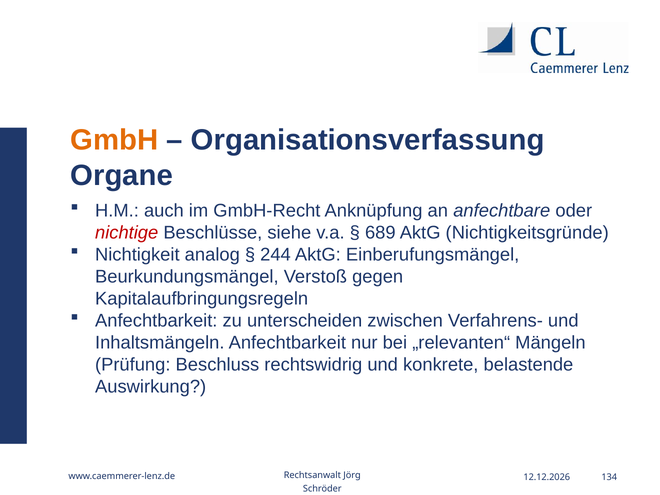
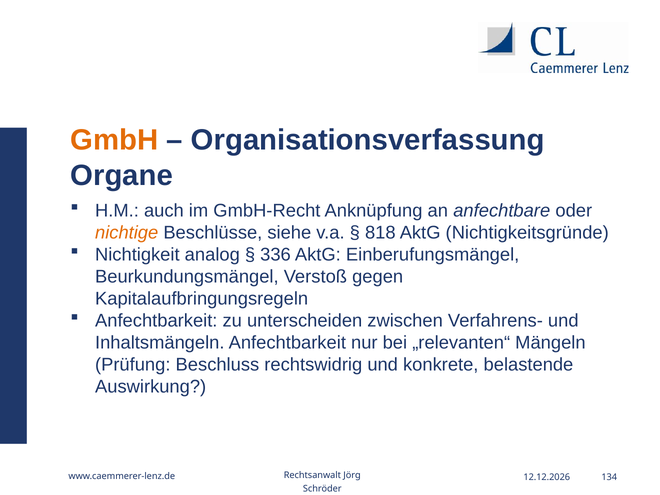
nichtige colour: red -> orange (127, 233)
689: 689 -> 818 (380, 233)
244: 244 -> 336 (276, 255)
